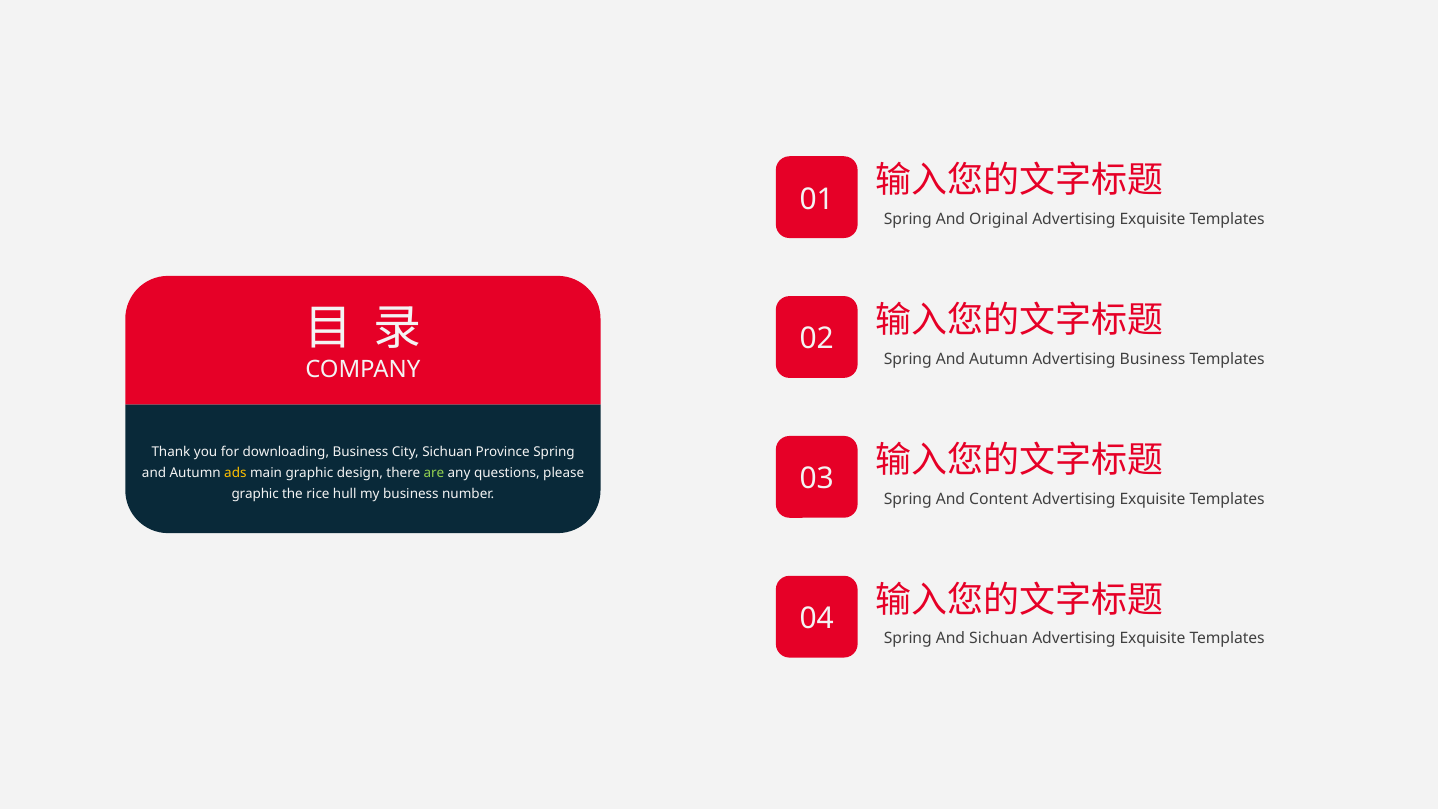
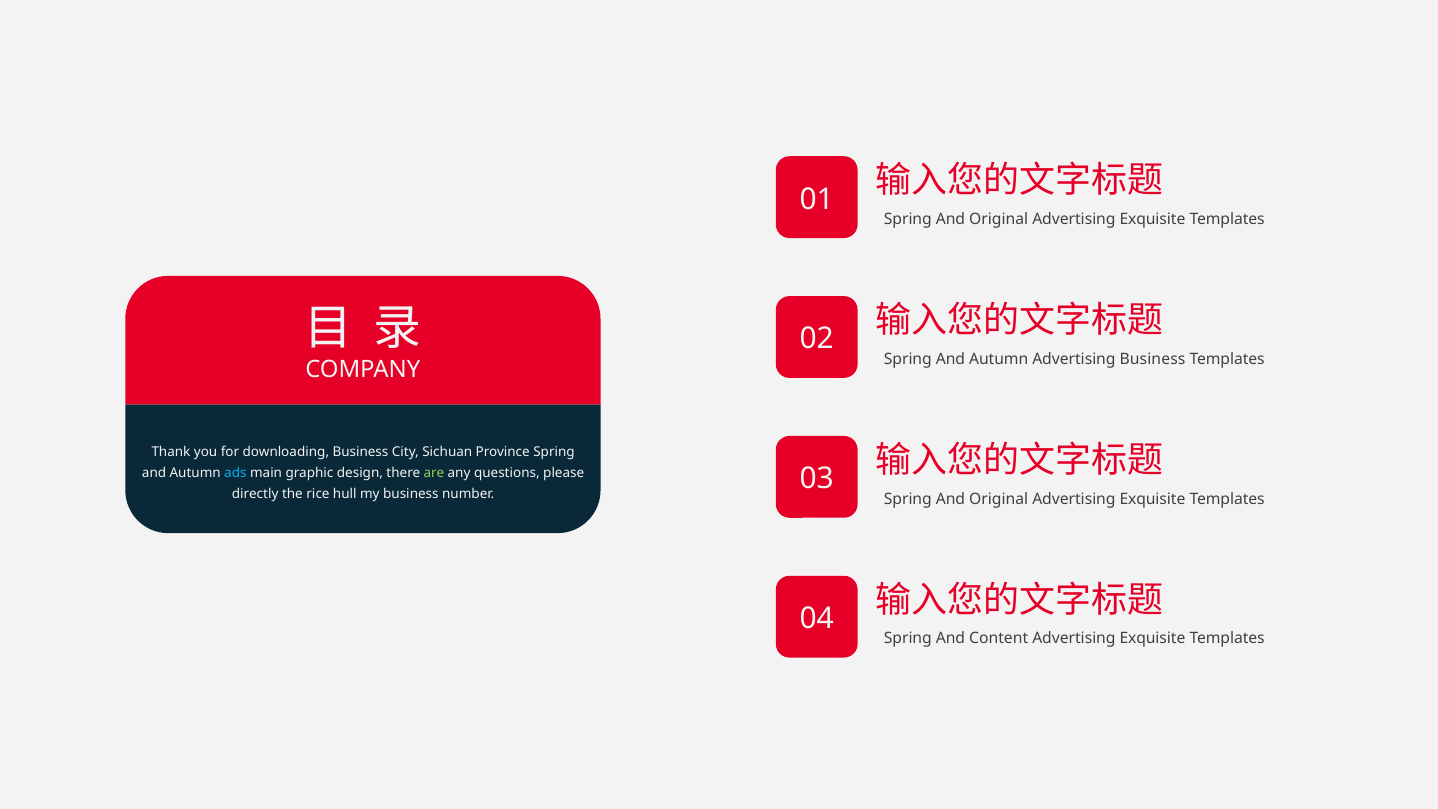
ads colour: yellow -> light blue (235, 473)
graphic: graphic -> directly (255, 494)
Content: Content -> Original (999, 499)
And Sichuan: Sichuan -> Content (999, 639)
